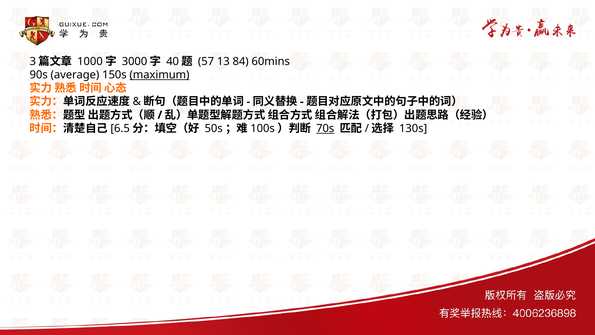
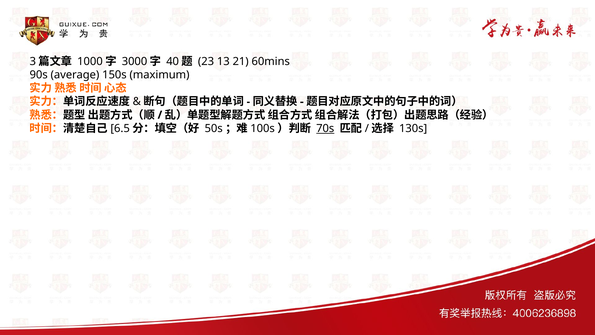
57: 57 -> 23 (206, 61)
84: 84 -> 21 (241, 61)
maximum underline: present -> none (159, 75)
